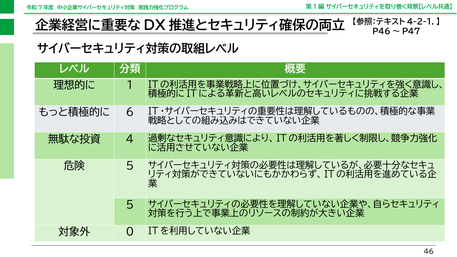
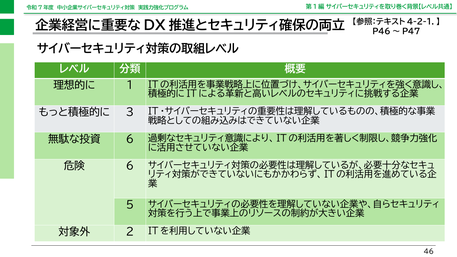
6: 6 -> 3 (130, 112)
4: 4 -> 6 (130, 139)
5: 5 -> 6 (130, 166)
0: 0 -> 2 (130, 232)
